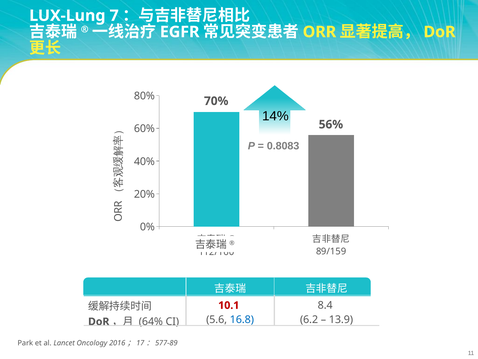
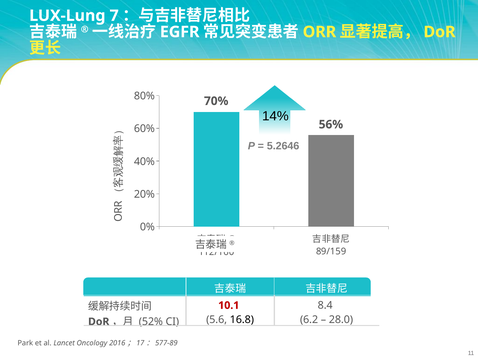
0.8083: 0.8083 -> 5.2646 (283, 146)
16.8 colour: blue -> black (242, 319)
13.9: 13.9 -> 28.0 (341, 319)
64%: 64% -> 52% (151, 321)
